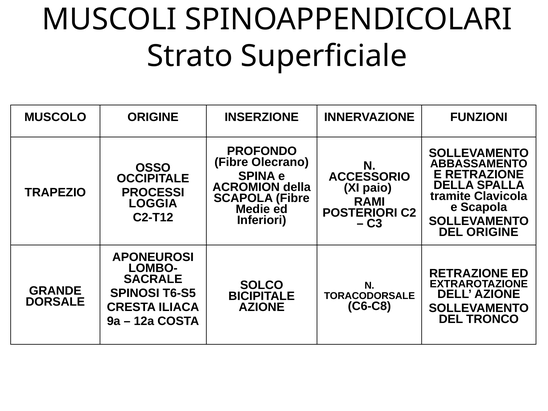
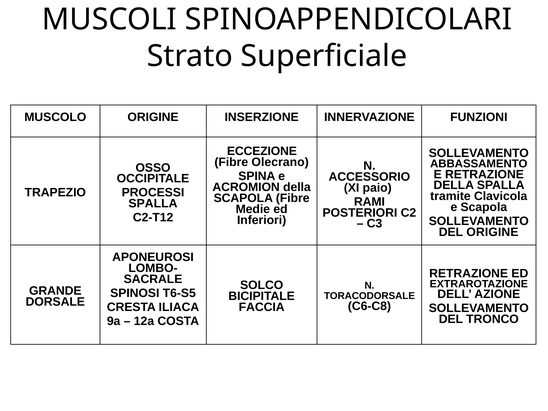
PROFONDO: PROFONDO -> ECCEZIONE (262, 151)
LOGGIA: LOGGIA -> SPALLA (153, 204)
AZIONE: AZIONE -> FACCIA (262, 307)
